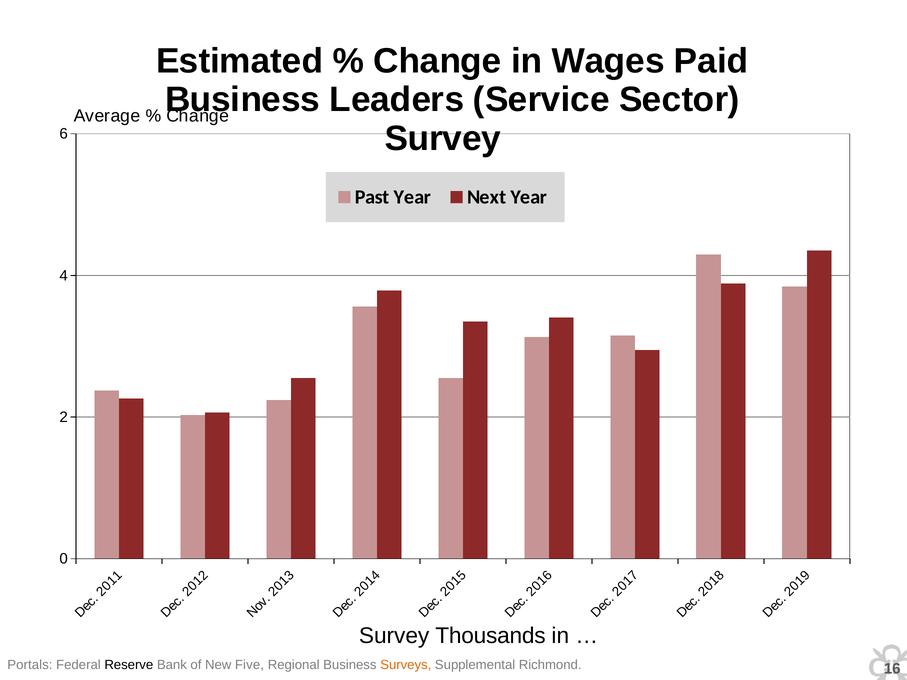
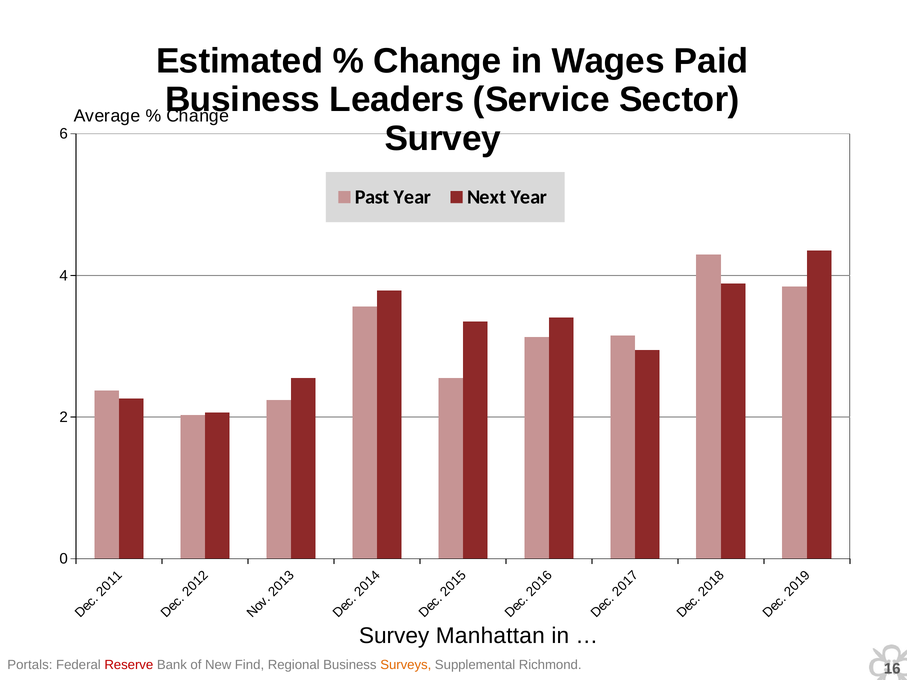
Thousands: Thousands -> Manhattan (490, 636)
Reserve colour: black -> red (129, 665)
Five: Five -> Find (250, 665)
